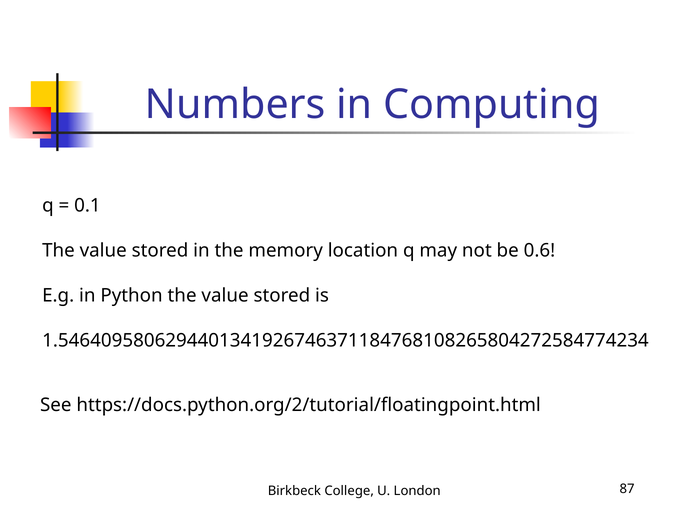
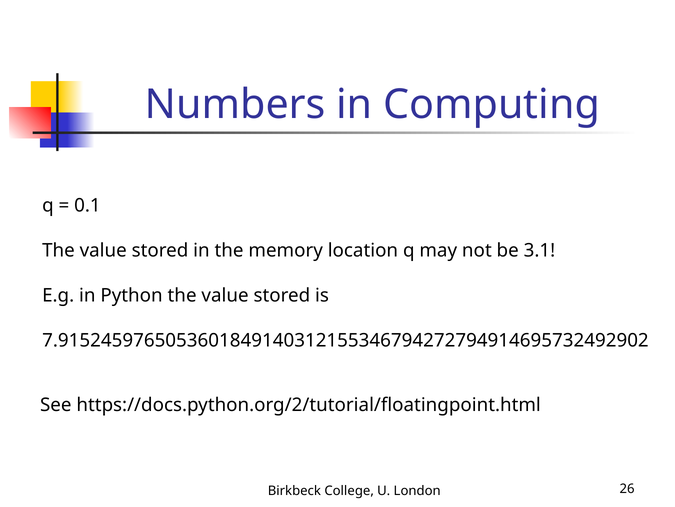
0.6: 0.6 -> 3.1 (539, 250)
1.5464095806294401341926746371184768108265804272584774234: 1.5464095806294401341926746371184768108265804272584774234 -> 7.9152459765053601849140312155346794272794914695732492902 (345, 340)
87: 87 -> 26 (627, 488)
